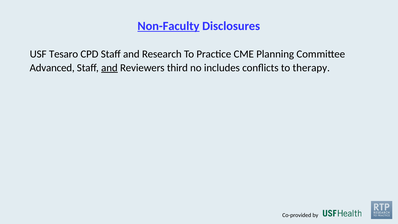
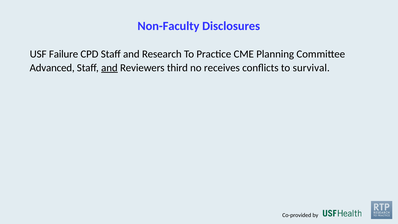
Non-Faculty underline: present -> none (168, 26)
Tesaro: Tesaro -> Failure (64, 54)
includes: includes -> receives (222, 68)
therapy: therapy -> survival (311, 68)
